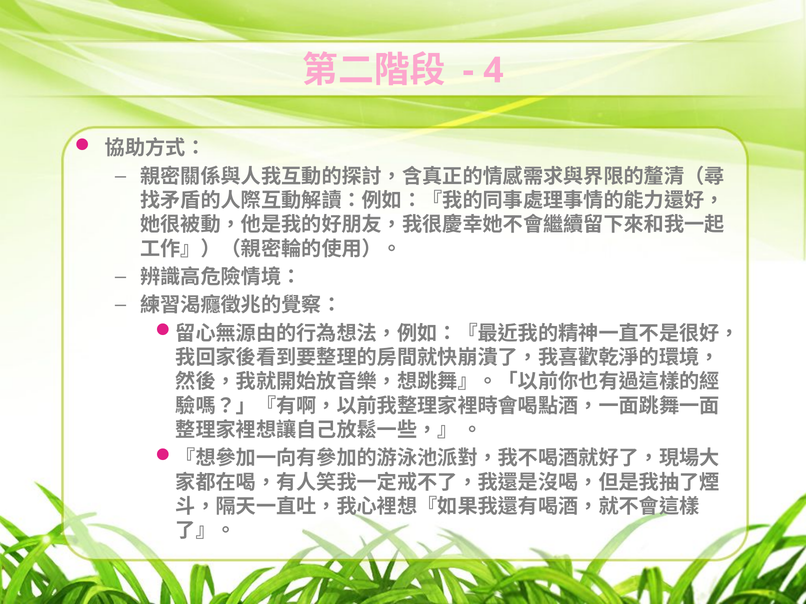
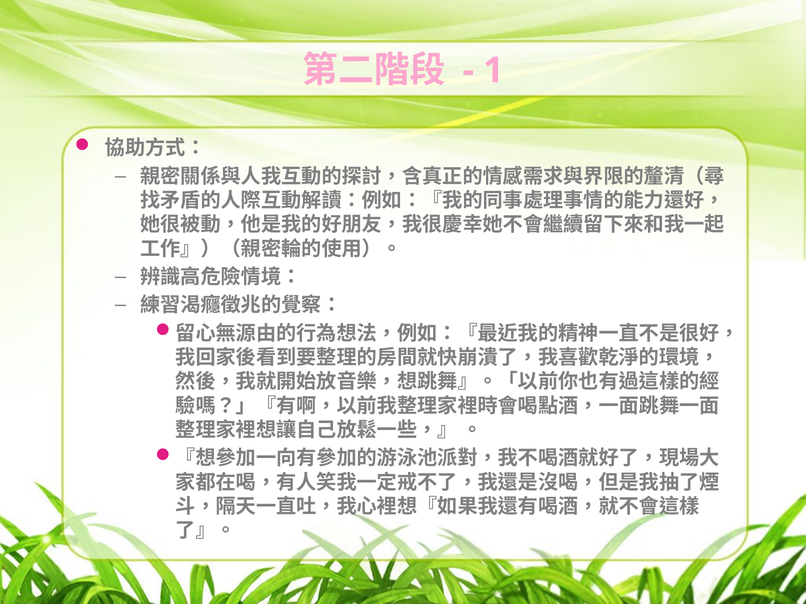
4: 4 -> 1 (493, 71)
